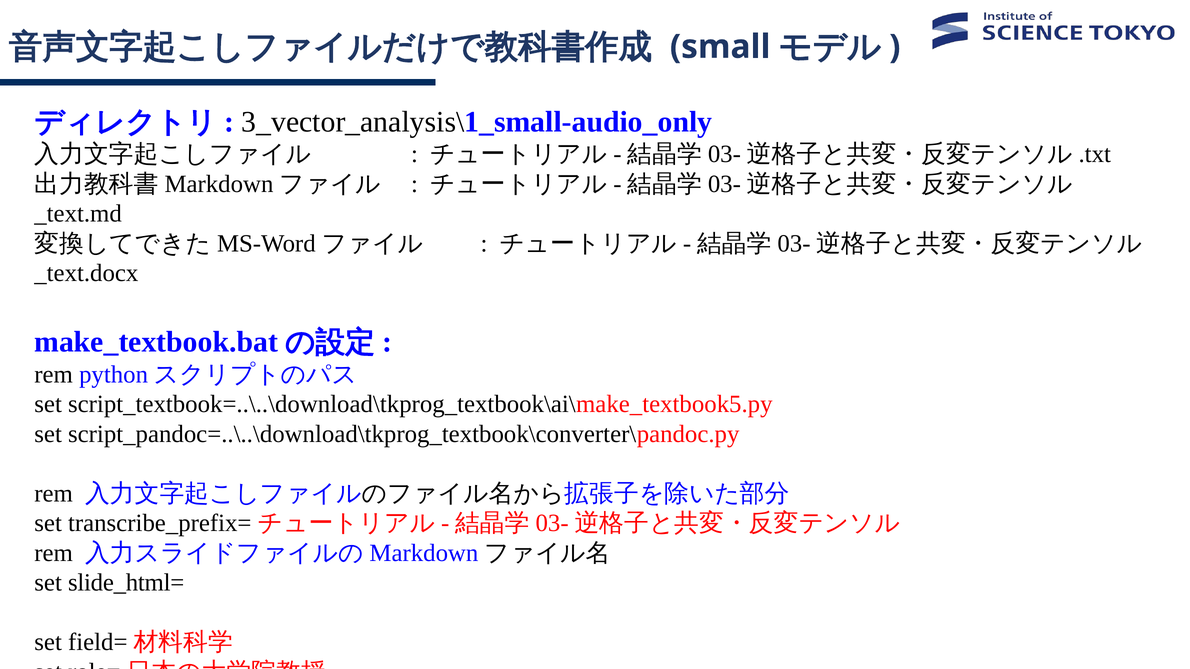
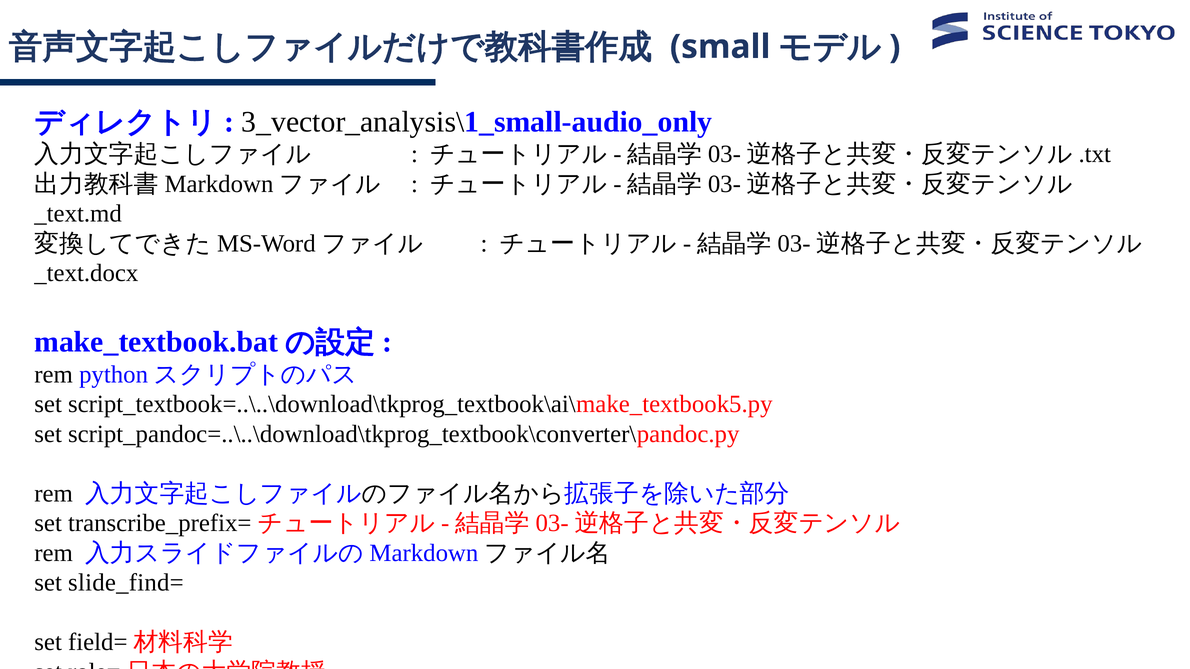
slide_html=: slide_html= -> slide_find= (126, 583)
